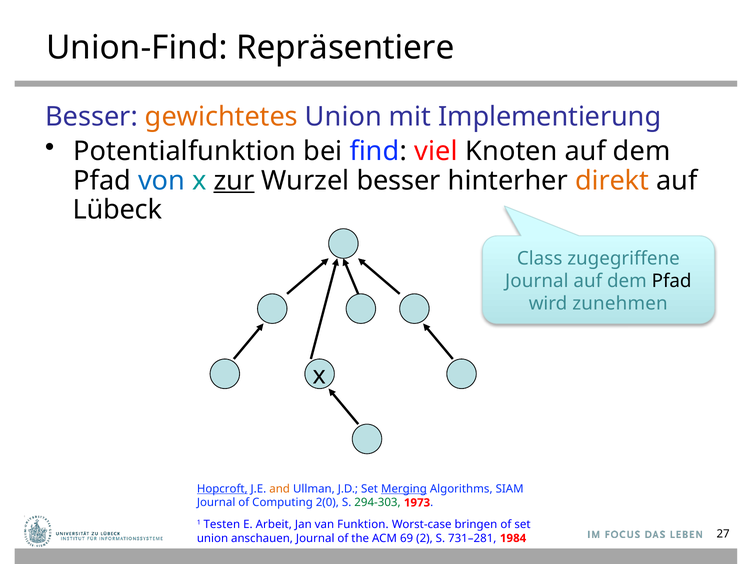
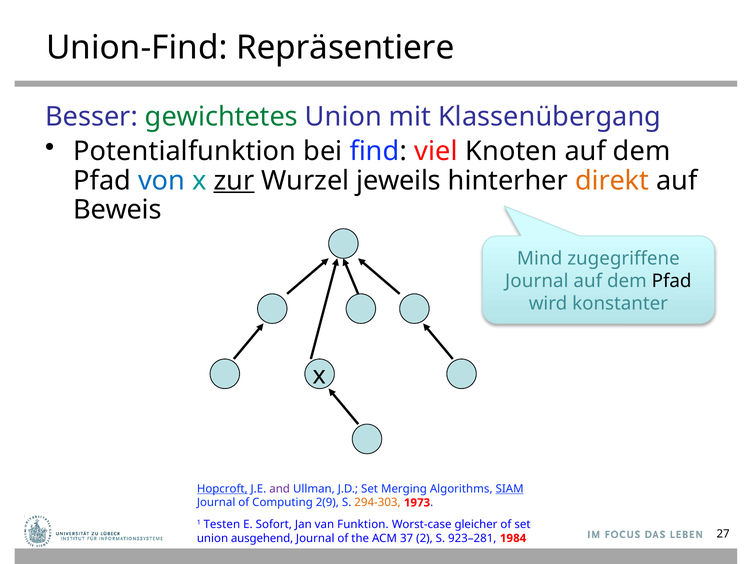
gewichtetes colour: orange -> green (221, 117)
Implementierung: Implementierung -> Klassenübergang (550, 117)
Wurzel besser: besser -> jeweils (399, 181)
Lübeck: Lübeck -> Beweis (117, 210)
Class: Class -> Mind (540, 258)
zunehmen: zunehmen -> konstanter (620, 304)
and colour: orange -> purple (280, 489)
Merging underline: present -> none (404, 489)
SIAM underline: none -> present (510, 489)
2(0: 2(0 -> 2(9 (327, 503)
294-303 colour: green -> orange (377, 503)
Arbeit: Arbeit -> Sofort (274, 524)
bringen: bringen -> gleicher (476, 524)
anschauen: anschauen -> ausgehend (262, 538)
69: 69 -> 37 (407, 538)
731–281: 731–281 -> 923–281 (472, 538)
